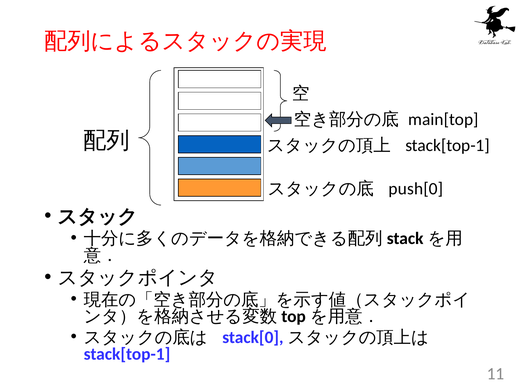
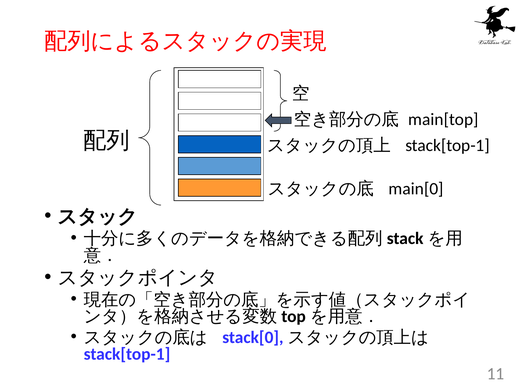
push[0: push[0 -> main[0 (416, 189)
